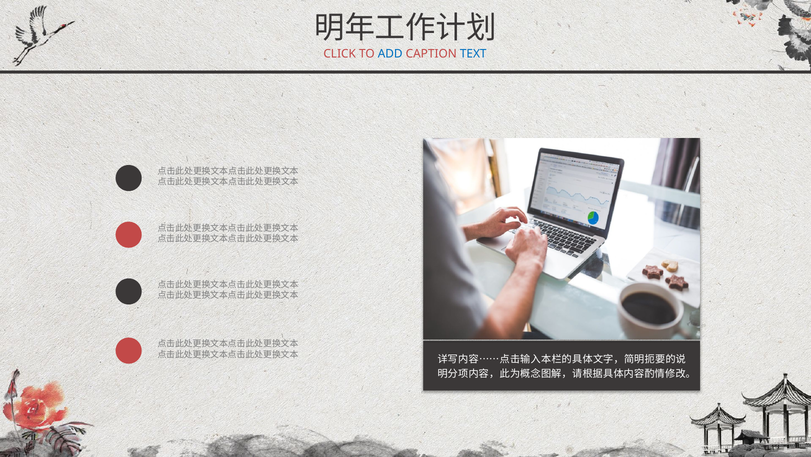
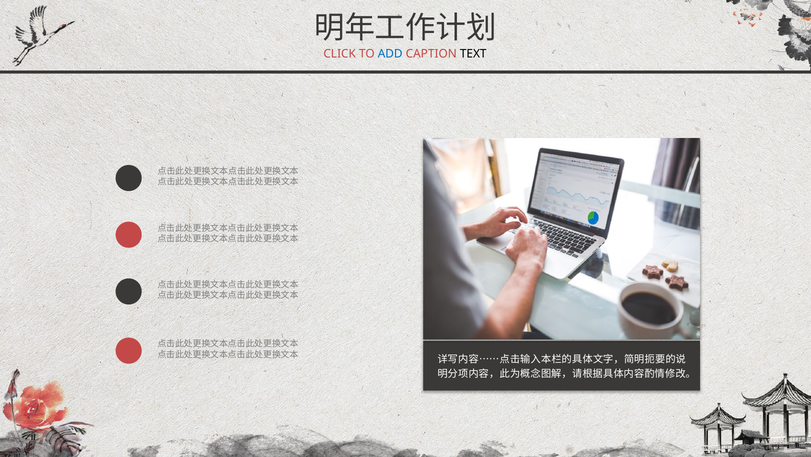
TEXT colour: blue -> black (473, 54)
